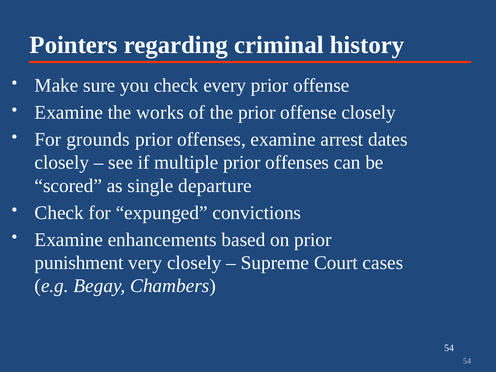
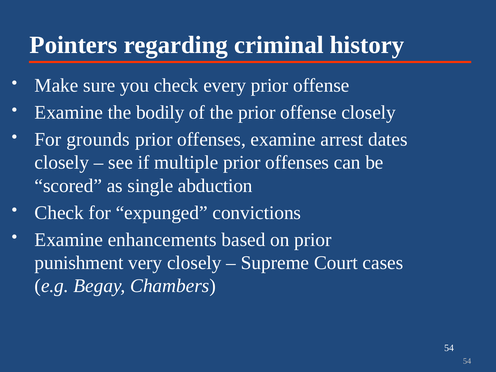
works: works -> bodily (160, 113)
departure: departure -> abduction (215, 186)
